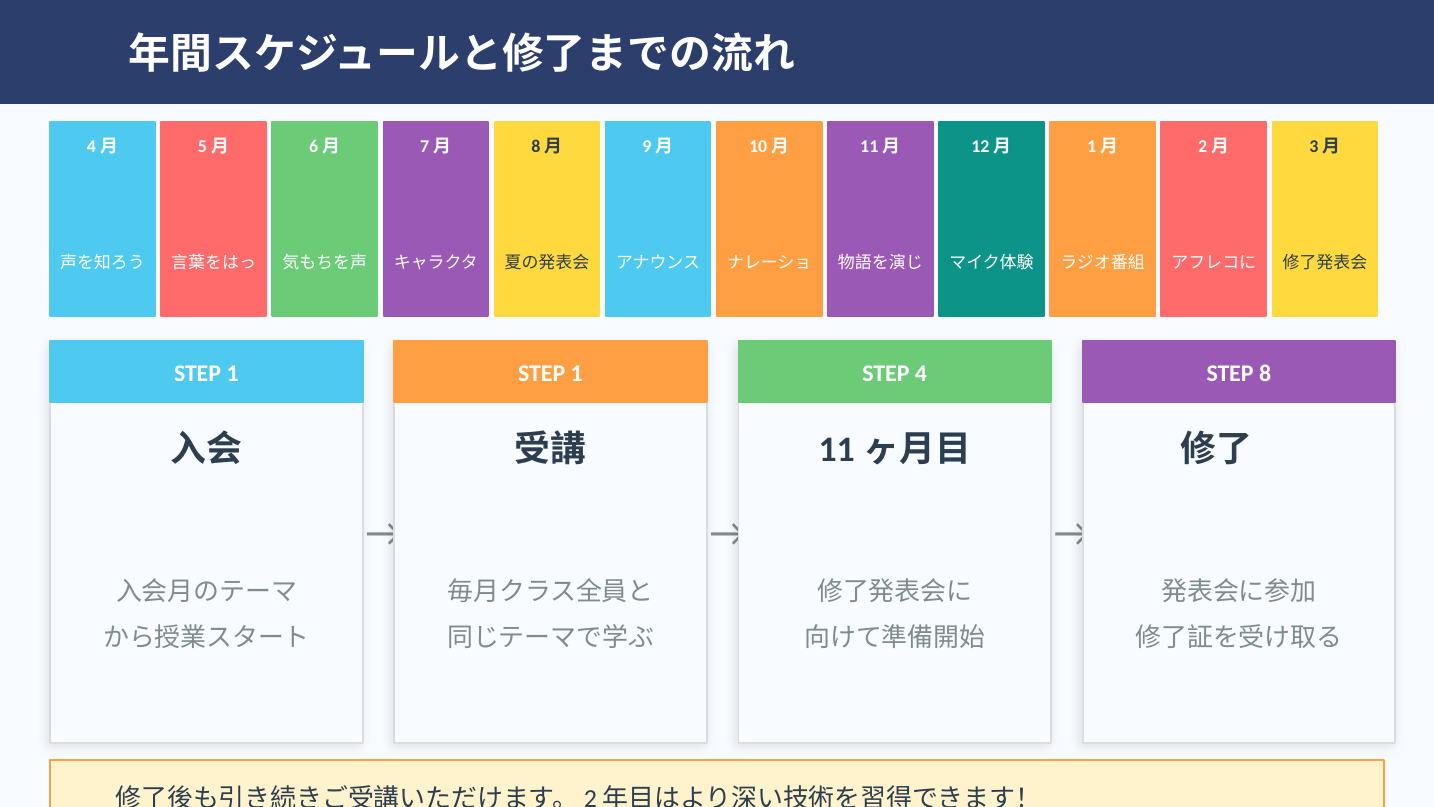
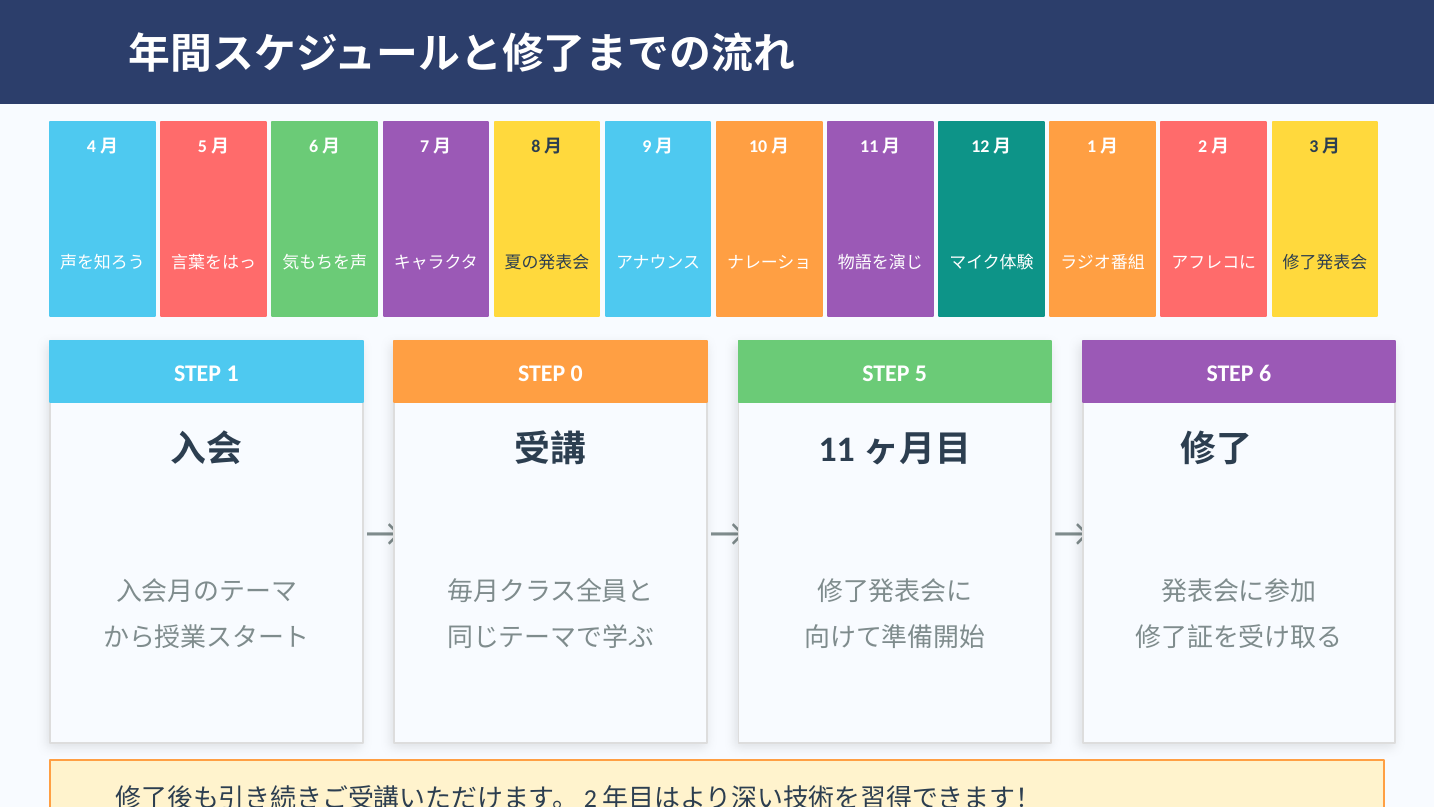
1: 1 -> 0 (577, 373)
4: 4 -> 5 (921, 373)
8: 8 -> 6 (1265, 373)
